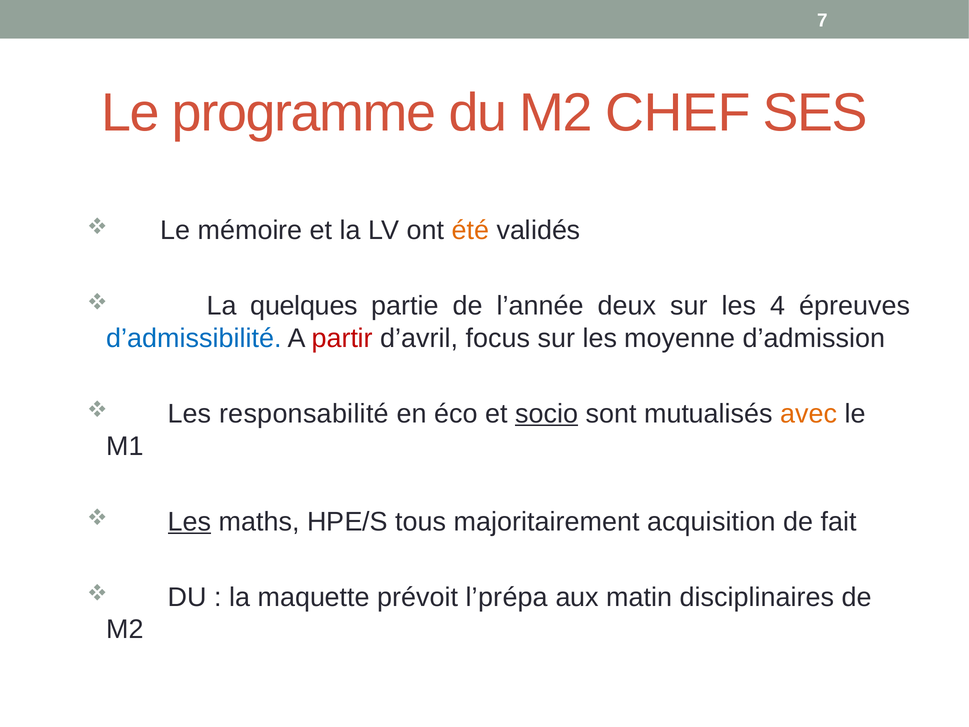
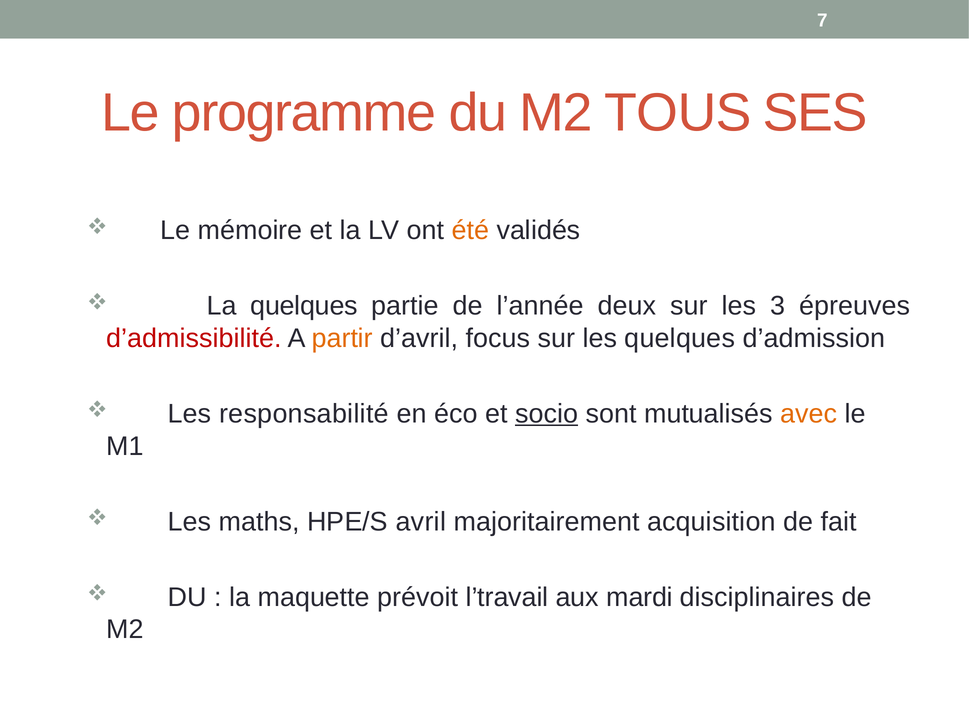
CHEF: CHEF -> TOUS (678, 113)
4: 4 -> 3 (778, 306)
d’admissibilité colour: blue -> red (194, 338)
partir colour: red -> orange (342, 338)
les moyenne: moyenne -> quelques (680, 338)
Les underline: present -> none (189, 521)
tous: tous -> avril (421, 521)
l’prépa: l’prépa -> l’travail (507, 597)
matin: matin -> mardi (640, 597)
